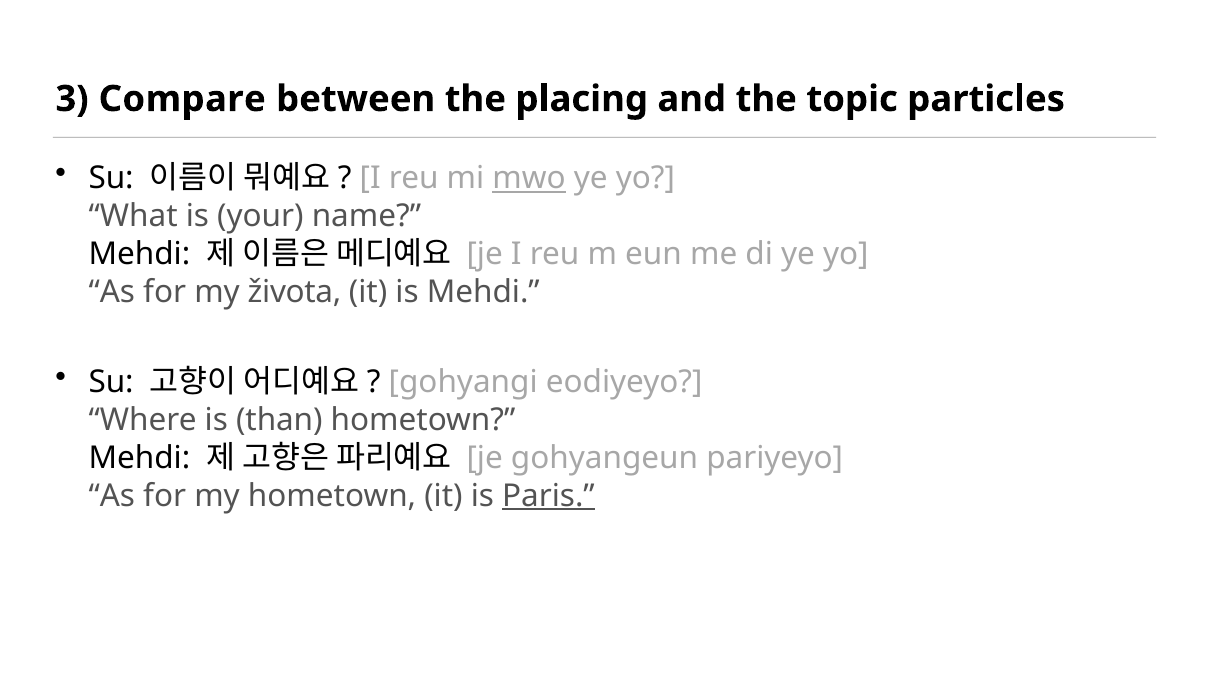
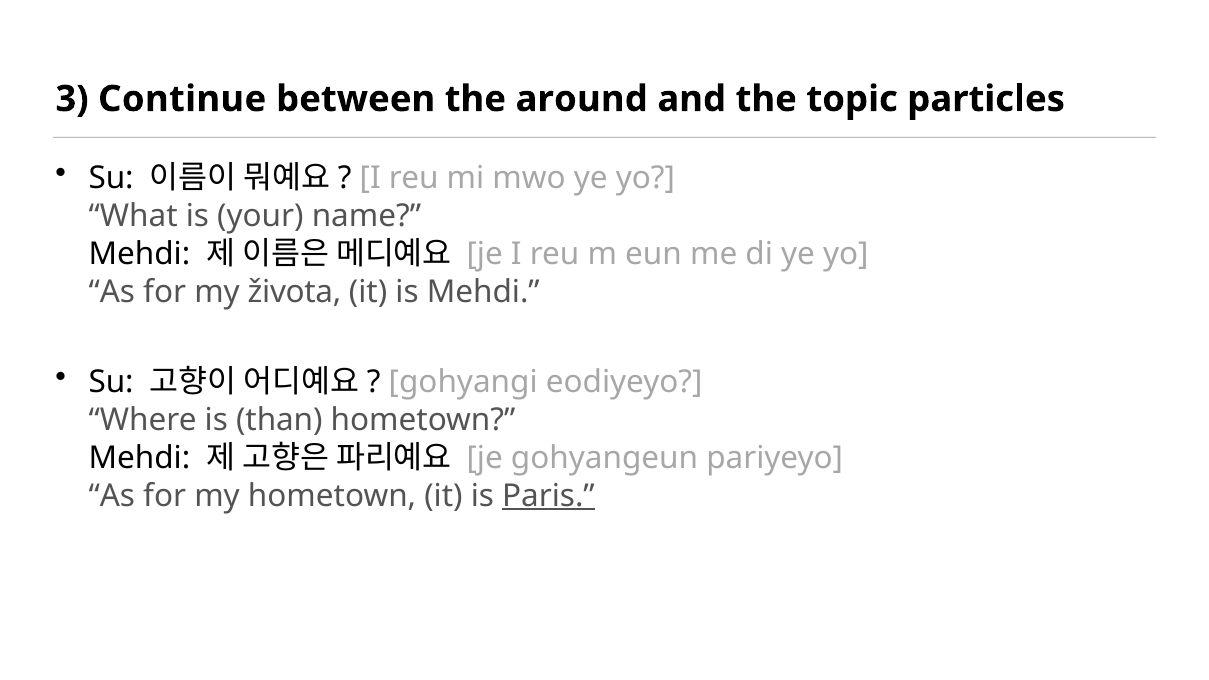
Compare: Compare -> Continue (182, 99)
placing: placing -> around (582, 99)
mwo underline: present -> none (529, 179)
